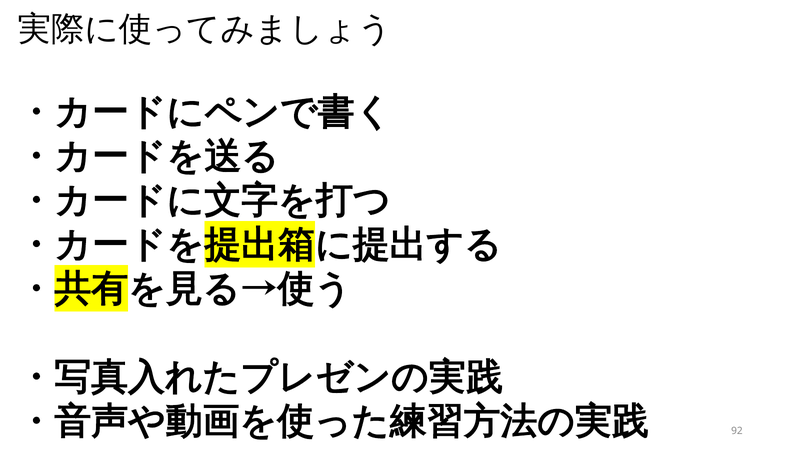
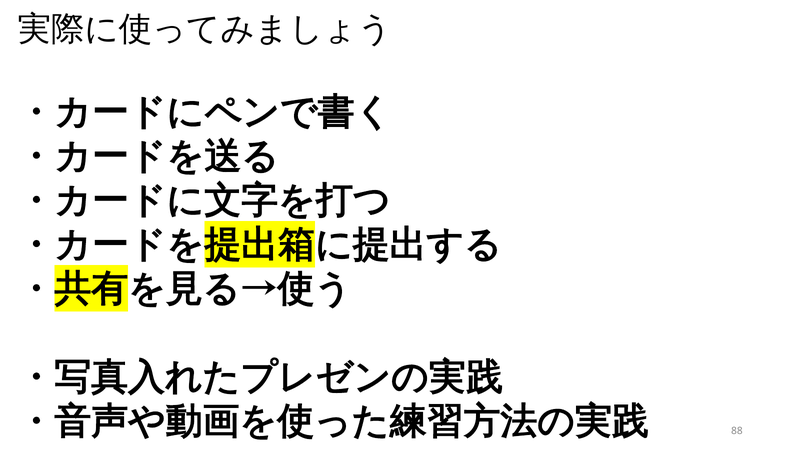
92: 92 -> 88 (737, 431)
